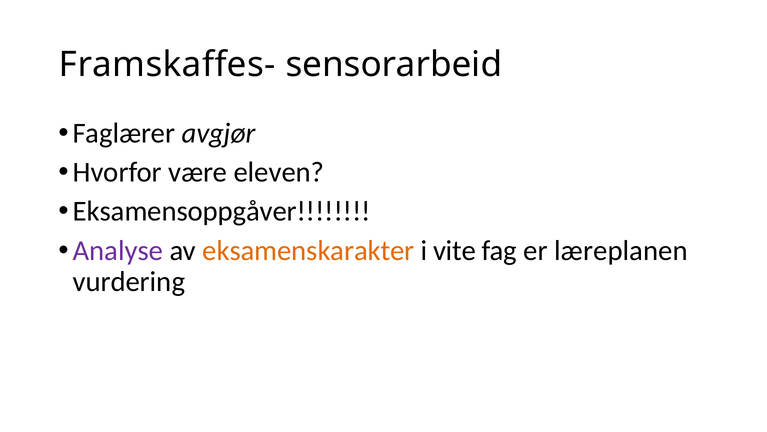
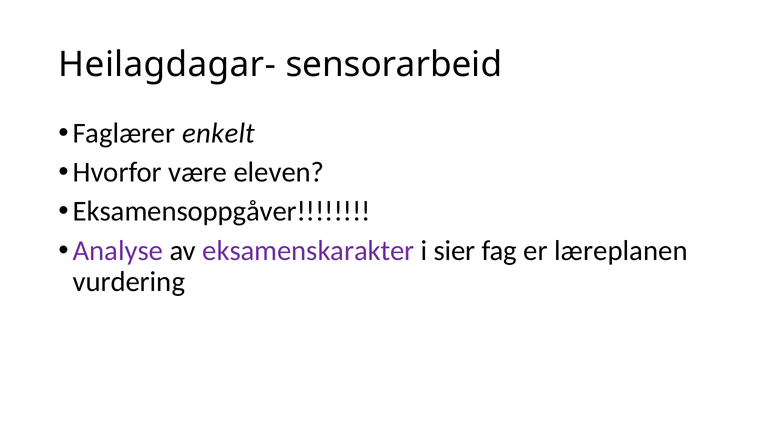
Framskaffes-: Framskaffes- -> Heilagdagar- (167, 64)
avgjør: avgjør -> enkelt (219, 133)
eksamenskarakter colour: orange -> purple (308, 250)
vite: vite -> sier (455, 250)
